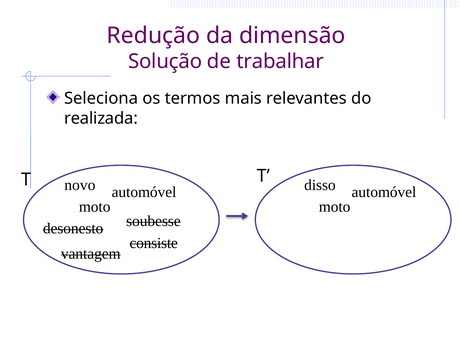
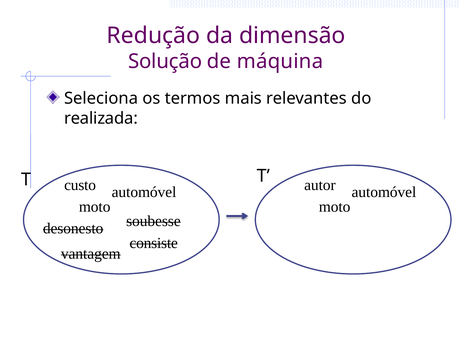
trabalhar: trabalhar -> máquina (280, 62)
novo: novo -> custo (80, 185)
disso: disso -> autor (320, 185)
